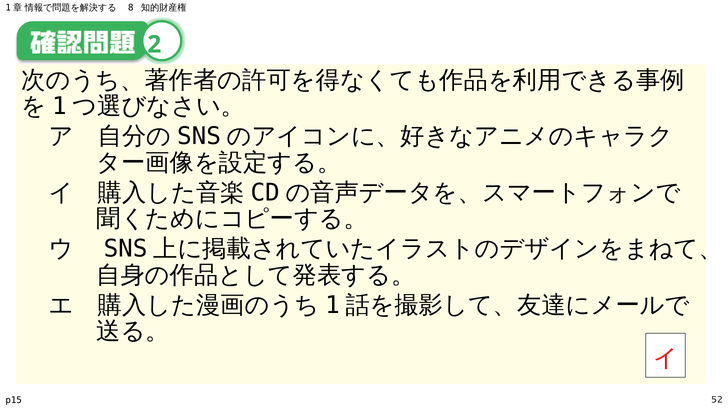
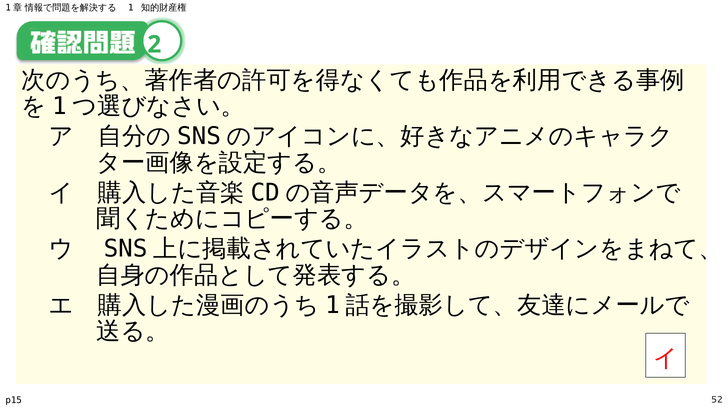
8: 8 -> 1 (131, 8)
